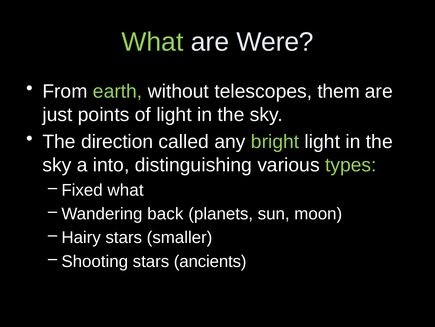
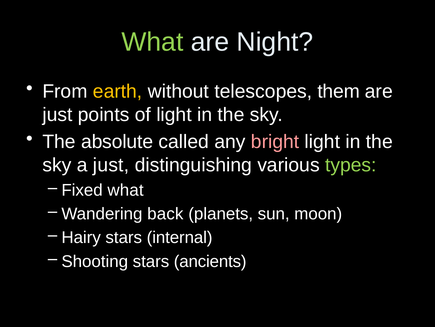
Were: Were -> Night (275, 42)
earth colour: light green -> yellow (118, 91)
direction: direction -> absolute (117, 142)
bright colour: light green -> pink (275, 142)
a into: into -> just (111, 165)
smaller: smaller -> internal (180, 237)
